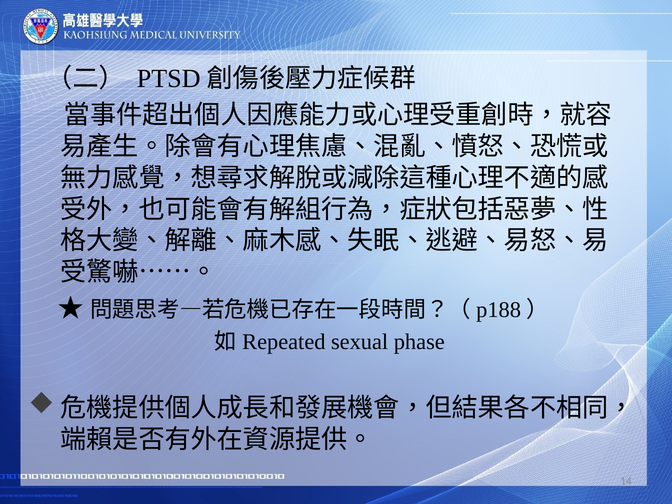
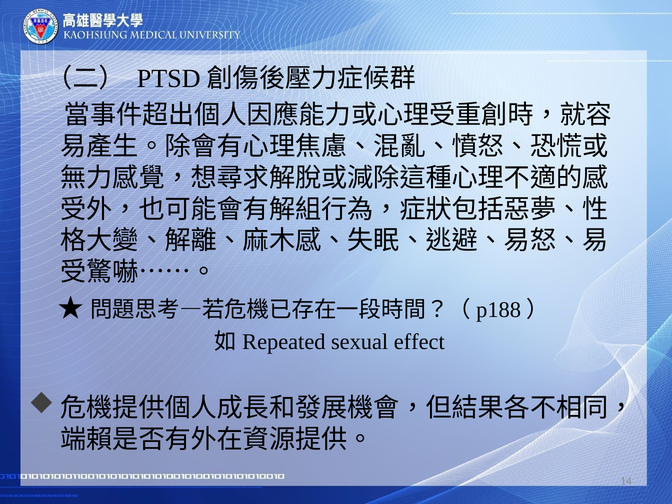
phase: phase -> effect (419, 342)
